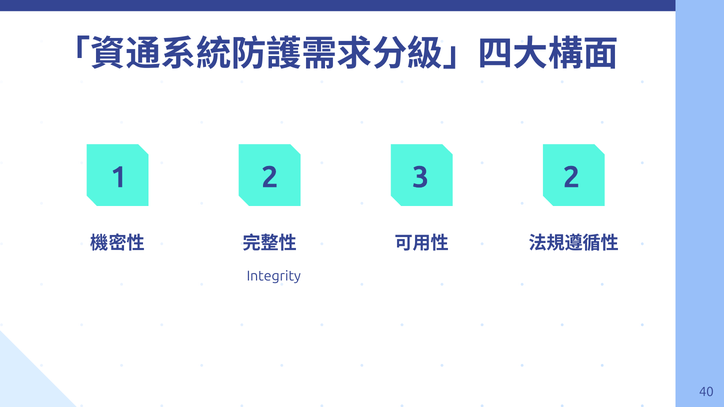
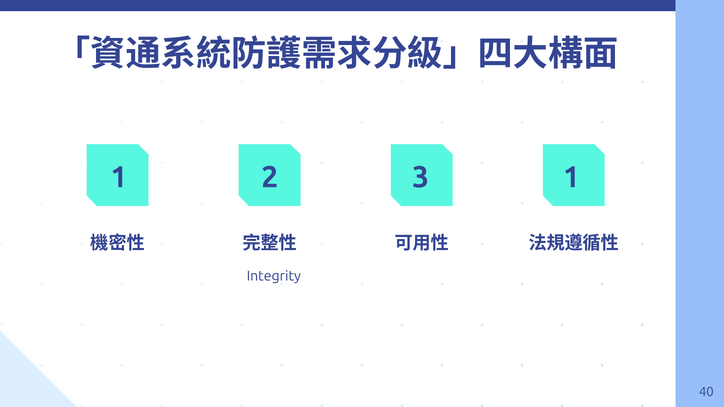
3 2: 2 -> 1 (571, 177)
